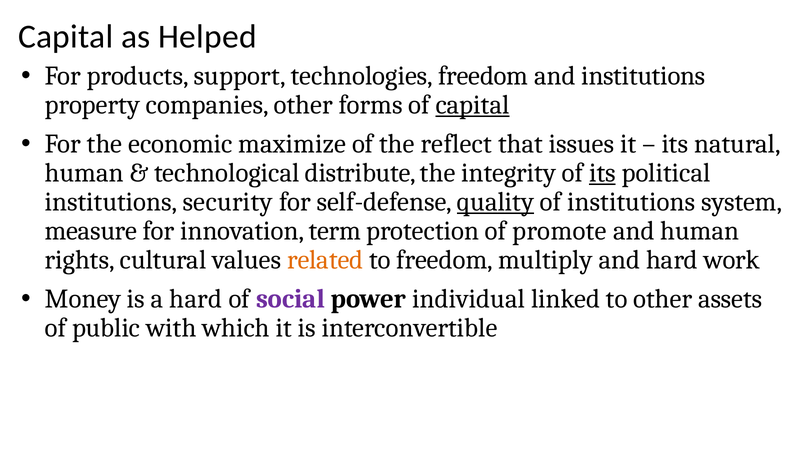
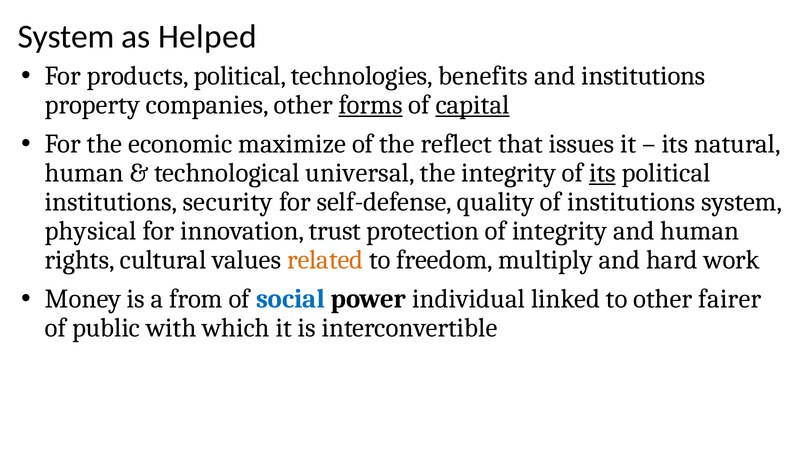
Capital: Capital -> System (66, 36)
products support: support -> political (240, 76)
technologies freedom: freedom -> benefits (483, 76)
forms underline: none -> present (371, 105)
distribute: distribute -> universal (360, 173)
quality underline: present -> none (495, 202)
measure: measure -> physical (91, 231)
term: term -> trust (335, 231)
of promote: promote -> integrity (560, 231)
a hard: hard -> from (196, 299)
social colour: purple -> blue (290, 299)
assets: assets -> fairer (730, 299)
